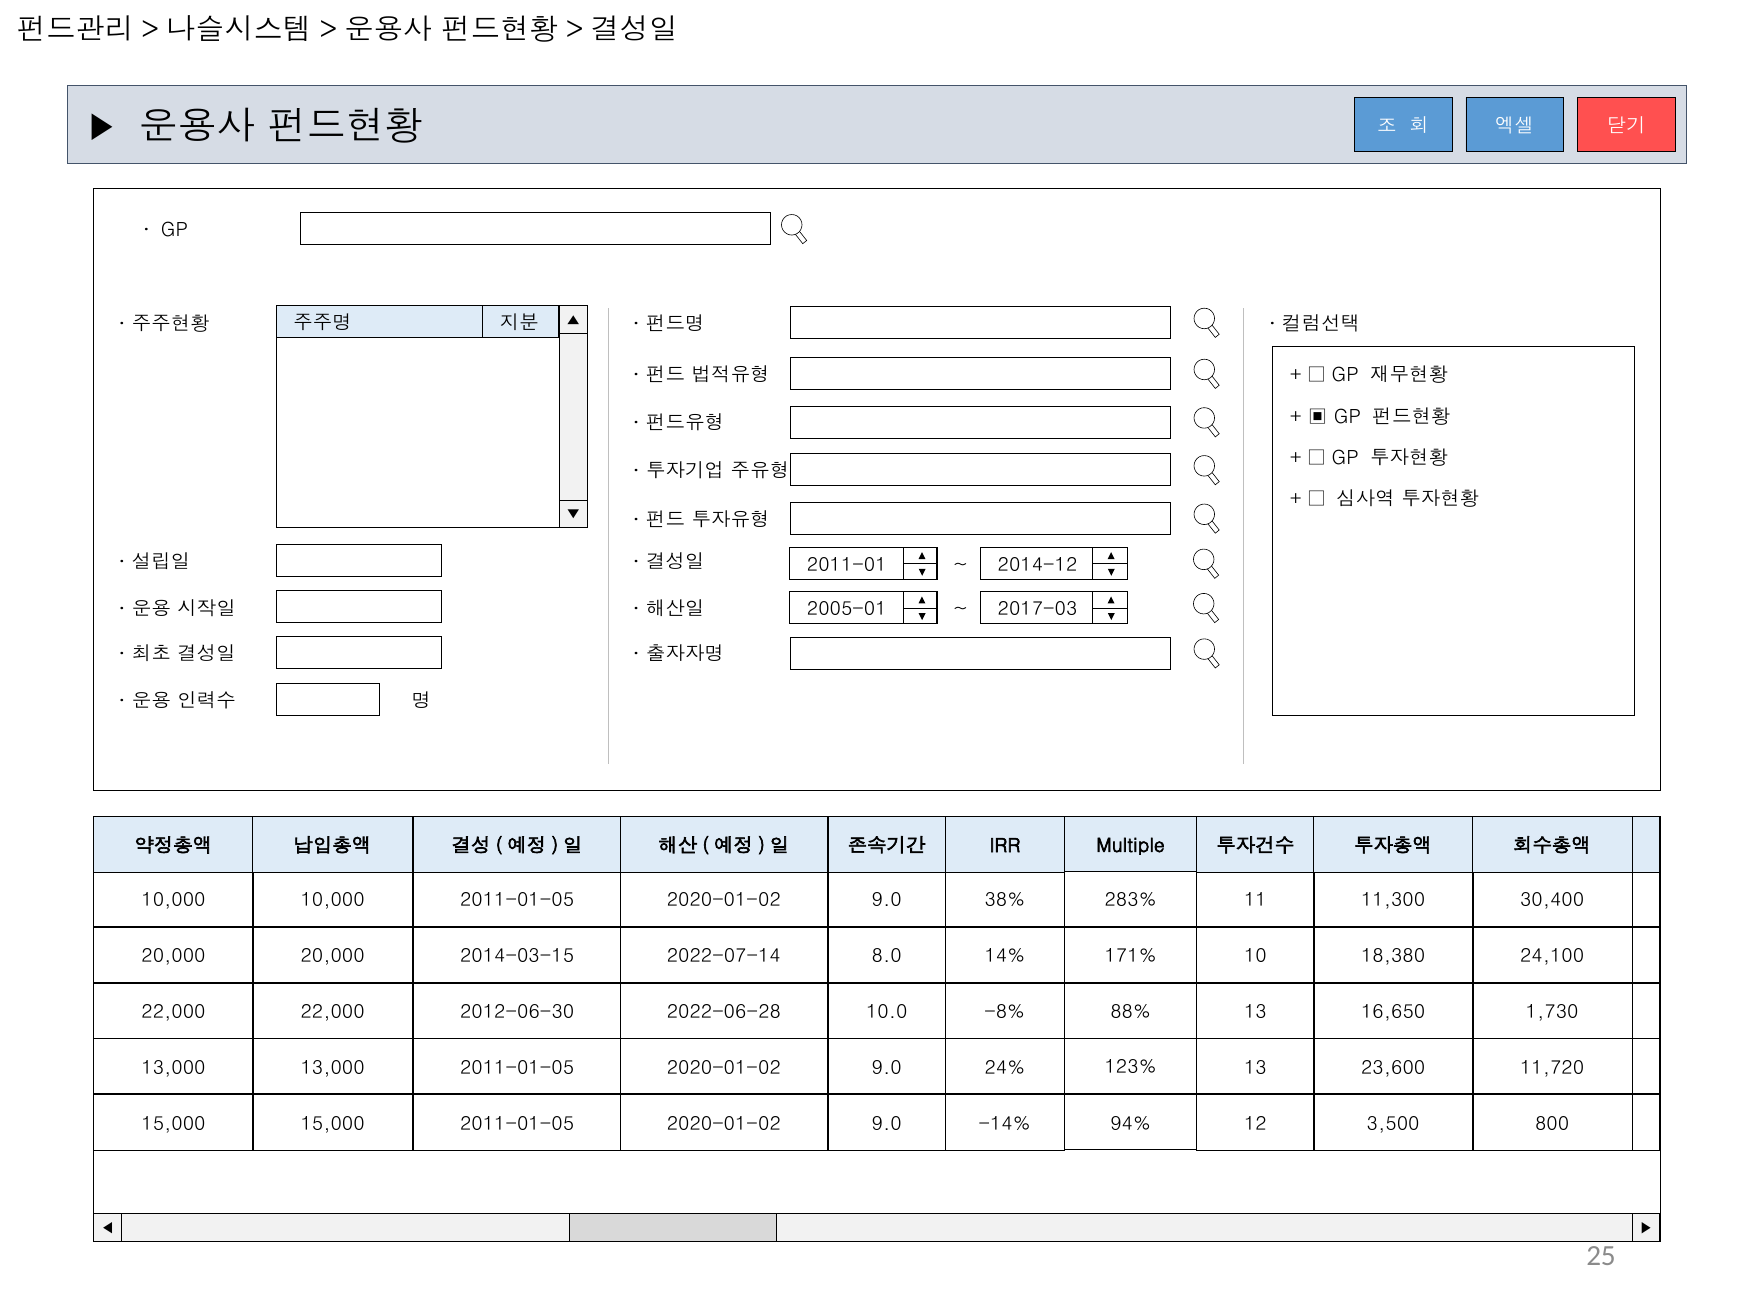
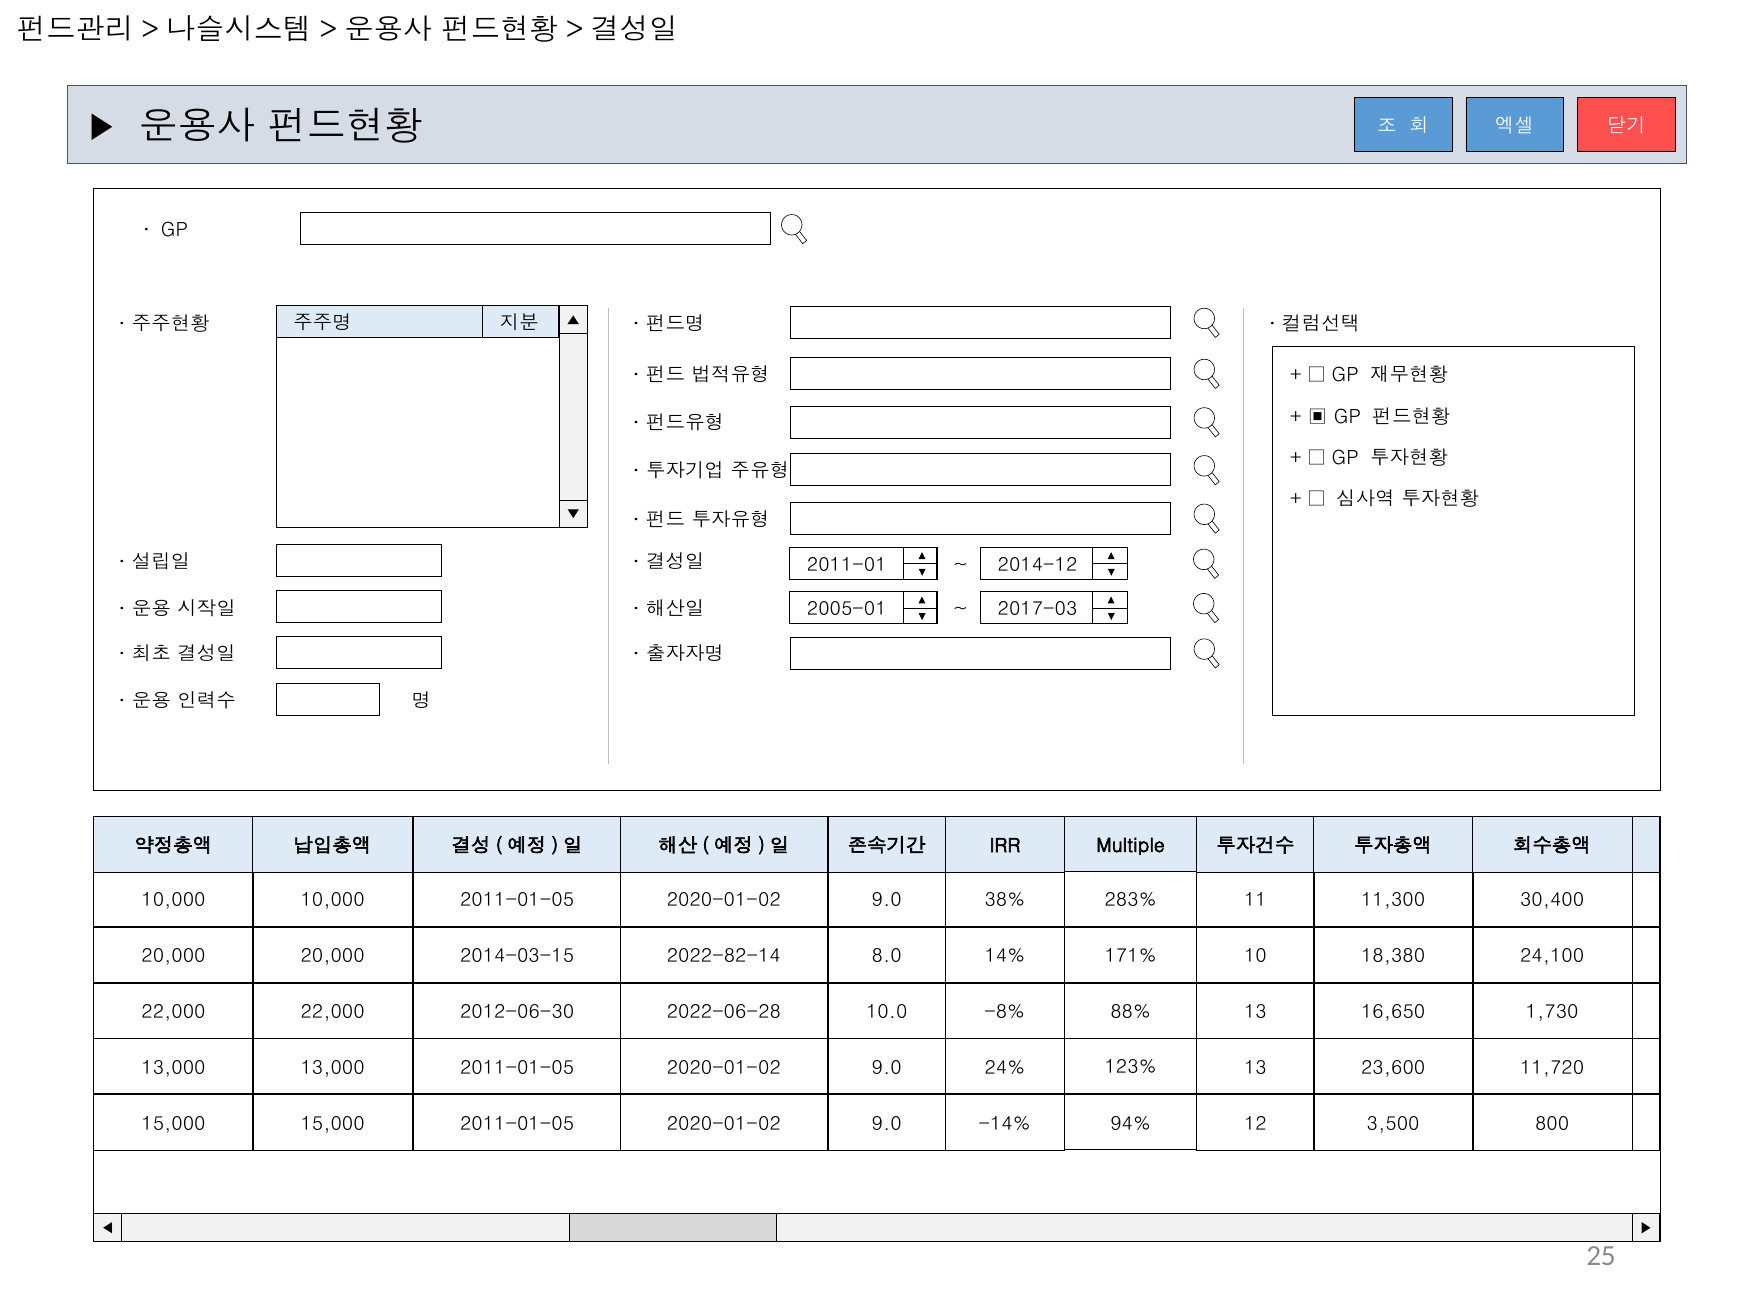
2022-07-14: 2022-07-14 -> 2022-82-14 (724, 957)
